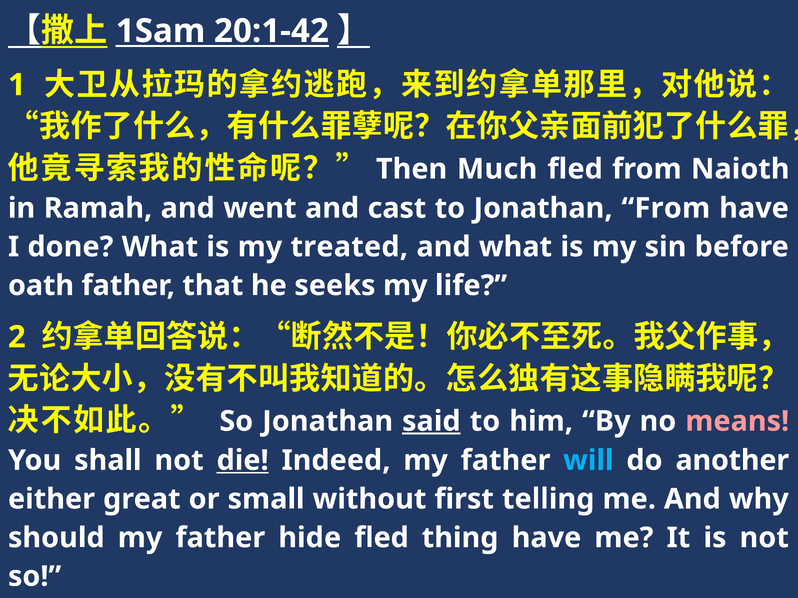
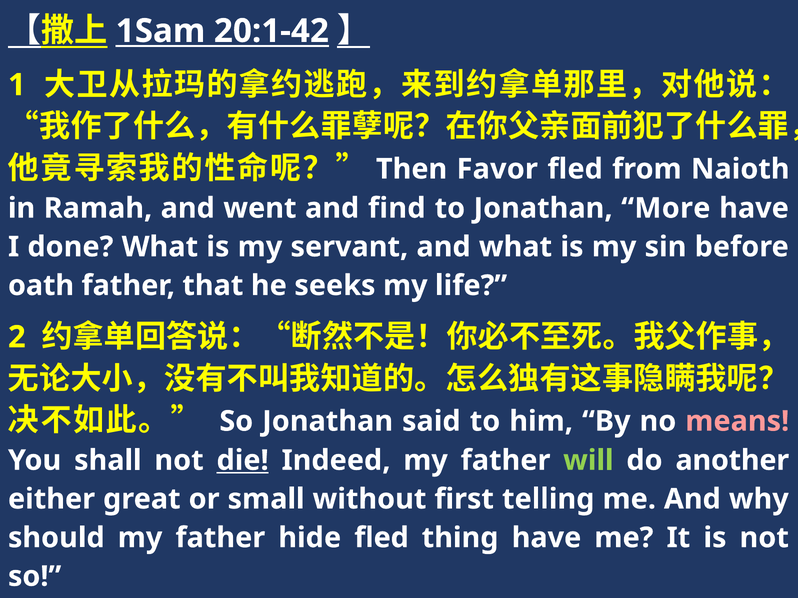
Much: Much -> Favor (497, 169)
cast: cast -> find (397, 208)
Jonathan From: From -> More (666, 208)
treated: treated -> servant (349, 247)
said underline: present -> none (431, 422)
will colour: light blue -> light green (588, 461)
